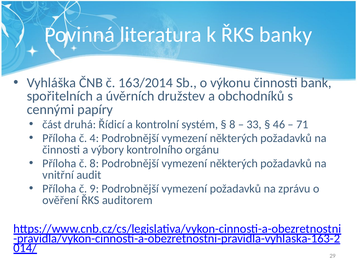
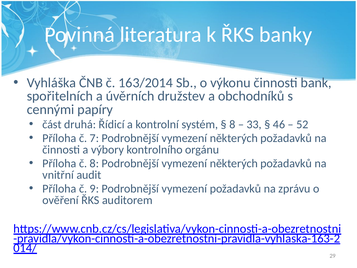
71: 71 -> 52 (302, 124)
4: 4 -> 7 (94, 138)
